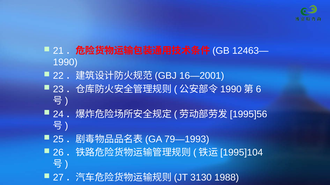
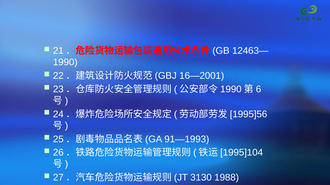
79—1993: 79—1993 -> 91—1993 (187, 140)
